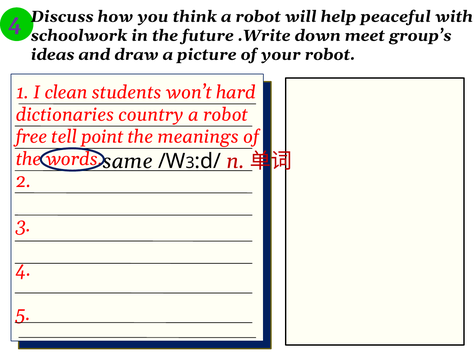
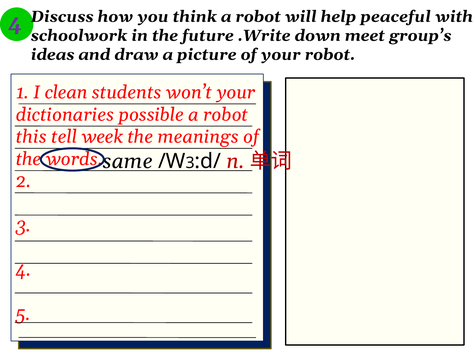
won’t hard: hard -> your (236, 93)
country: country -> possible (151, 115)
free: free -> this (31, 137)
point: point -> week (102, 137)
